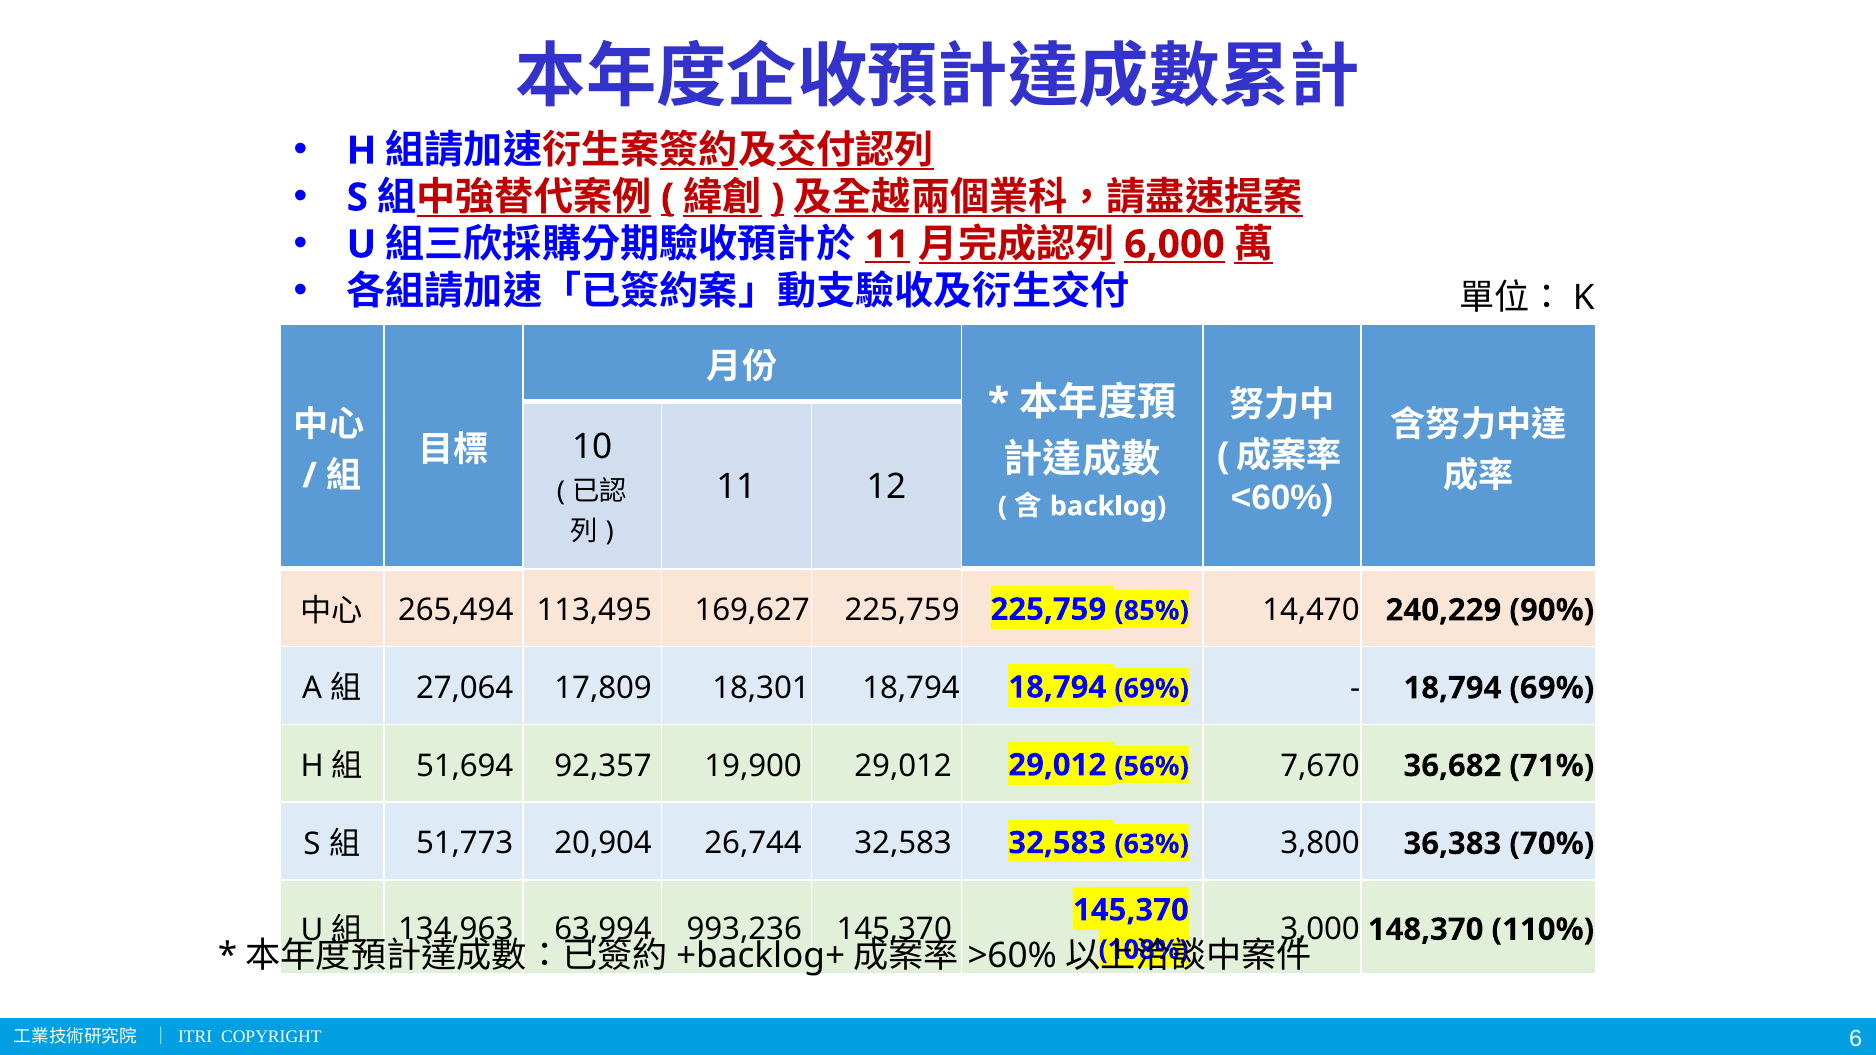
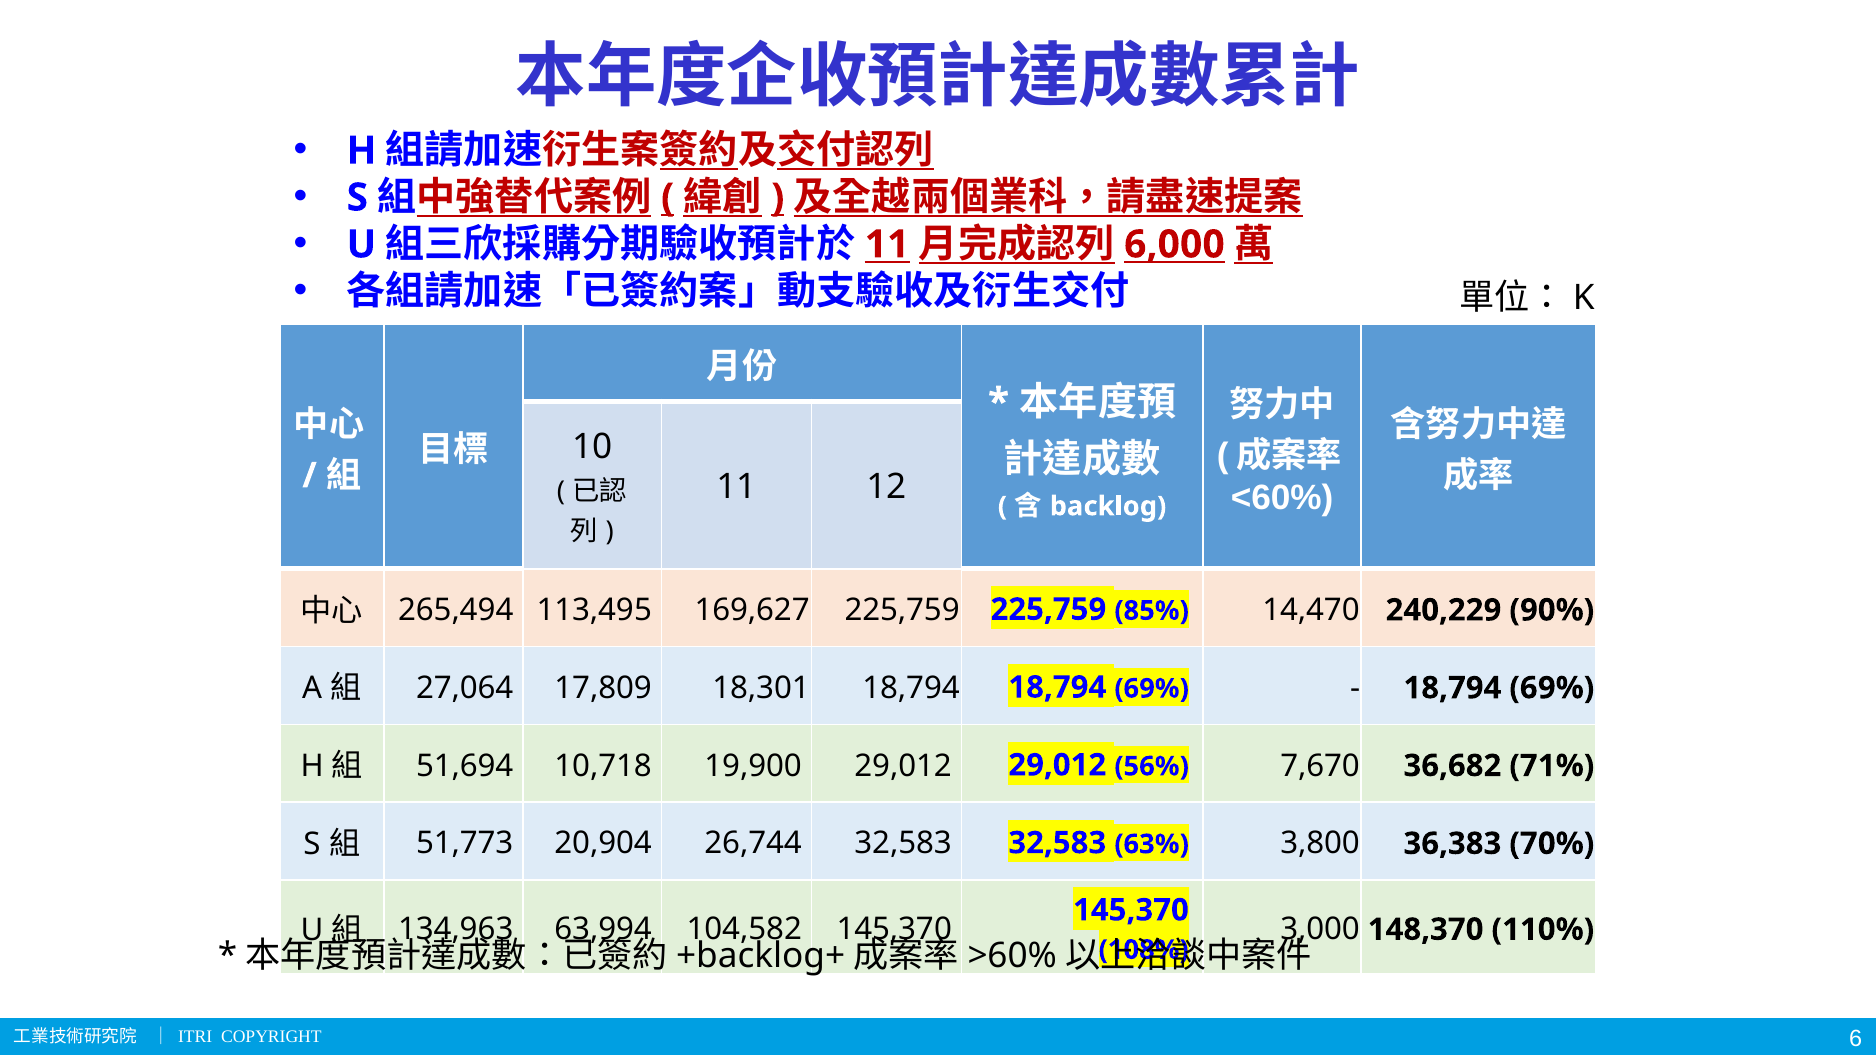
92,357: 92,357 -> 10,718 (603, 766)
993,236: 993,236 -> 104,582 (744, 930)
